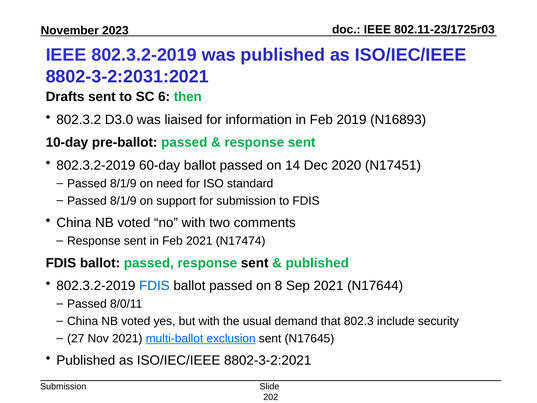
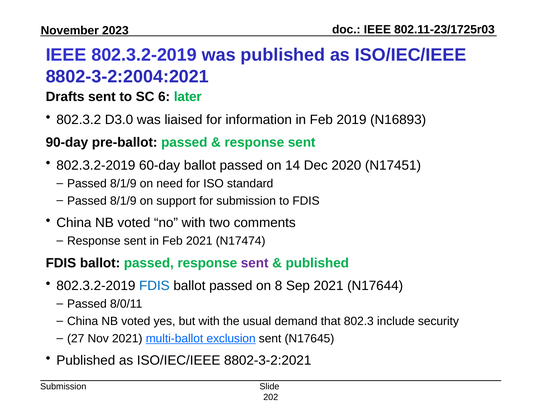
8802-3-2:2031:2021: 8802-3-2:2031:2021 -> 8802-3-2:2004:2021 (127, 76)
then: then -> later (188, 97)
10-day: 10-day -> 90-day (67, 142)
sent colour: black -> purple (255, 263)
